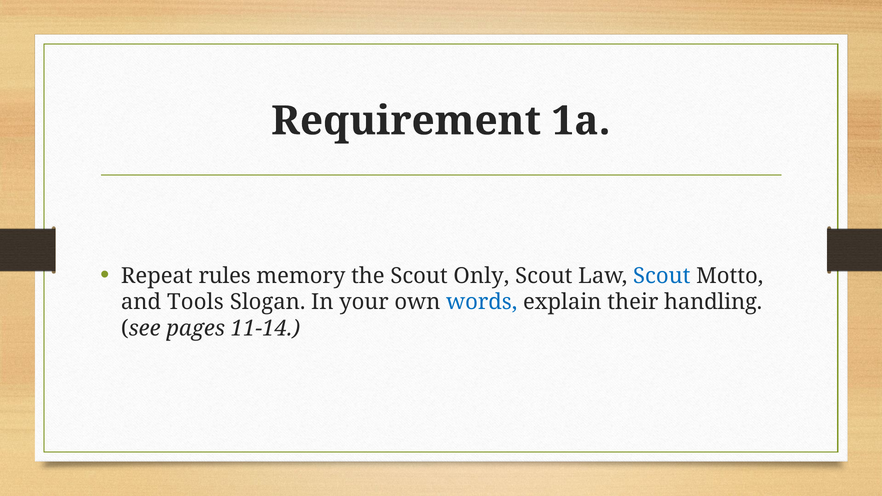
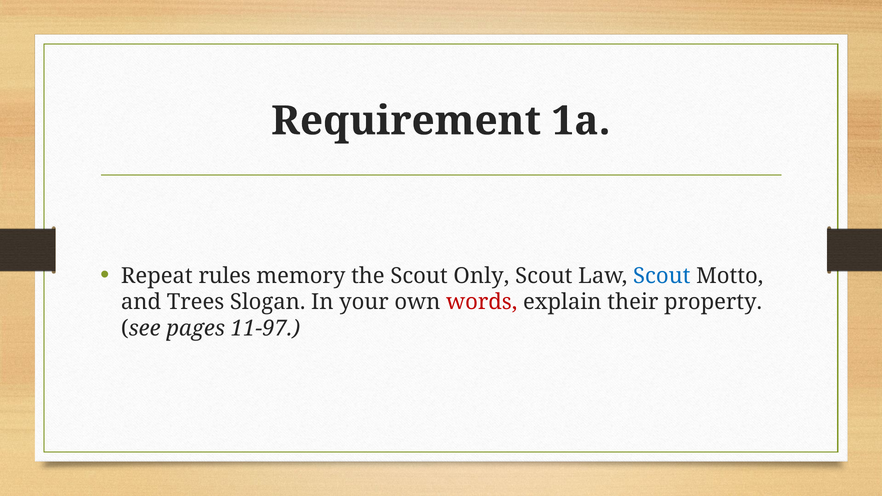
Tools: Tools -> Trees (196, 302)
words colour: blue -> red (482, 302)
handling: handling -> property (713, 302)
11-14: 11-14 -> 11-97 (265, 329)
